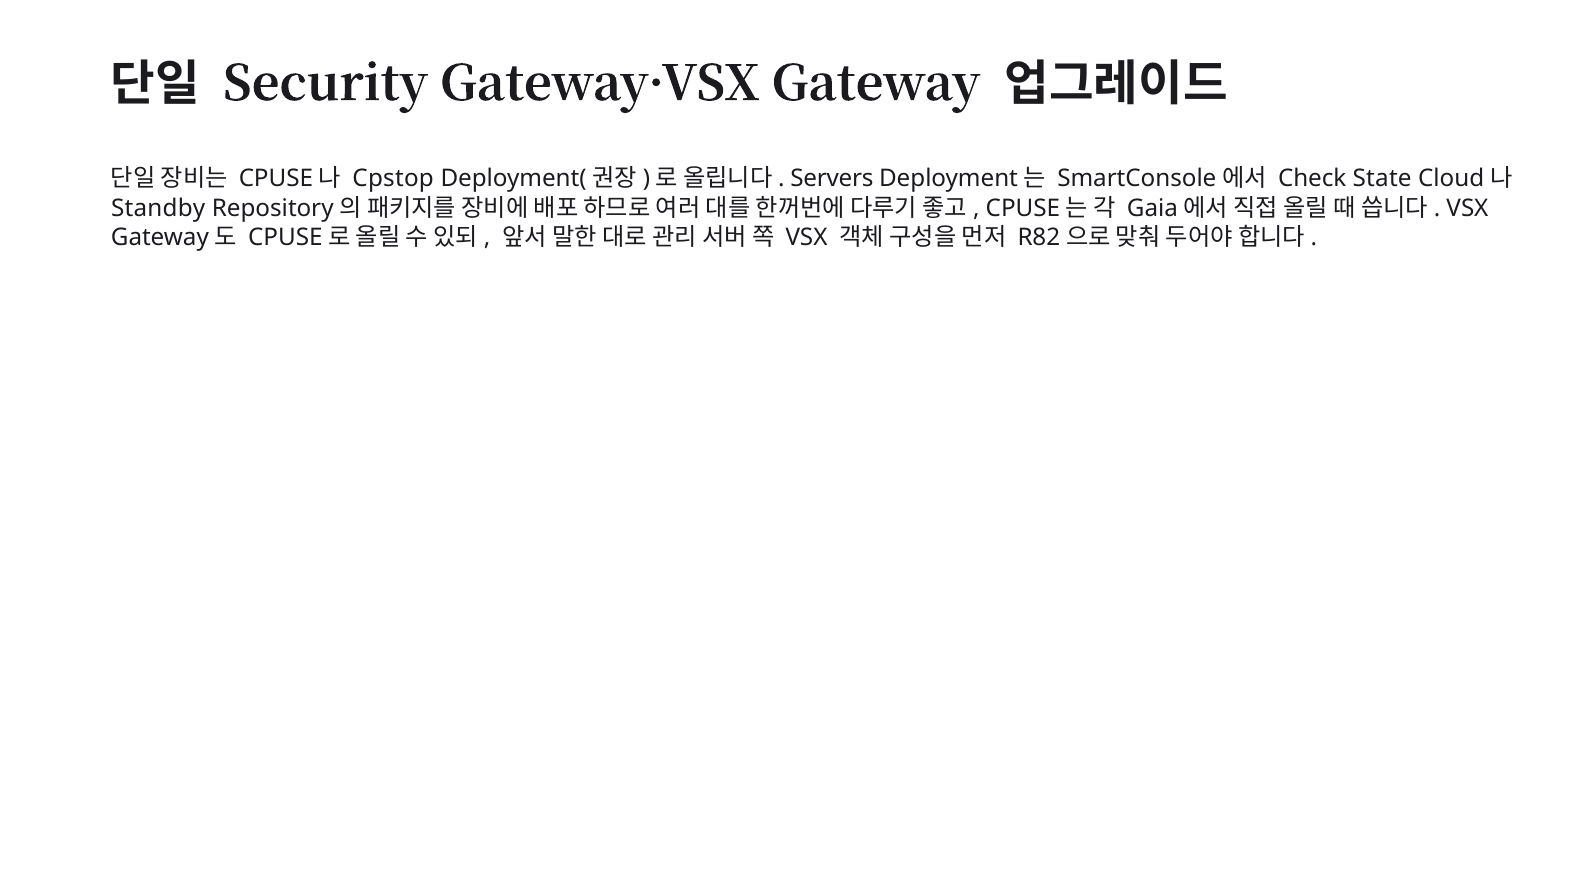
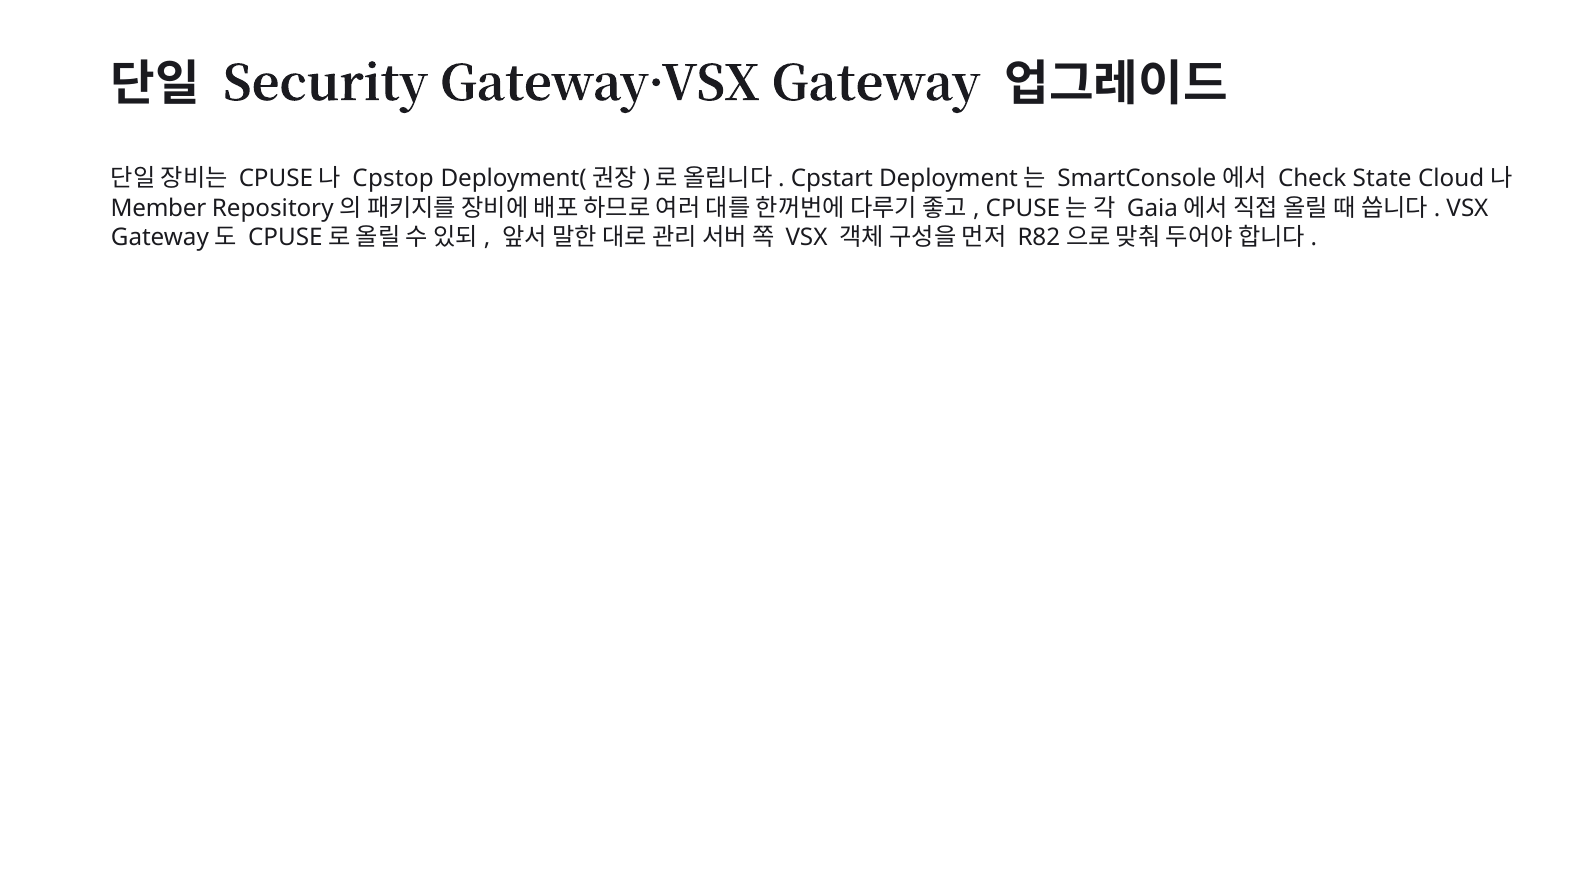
Servers: Servers -> Cpstart (832, 179)
Standby: Standby -> Member (158, 208)
